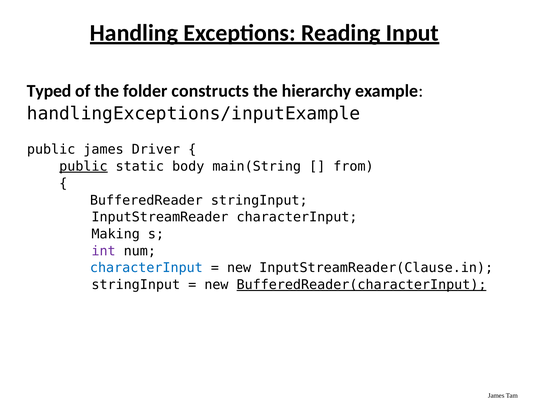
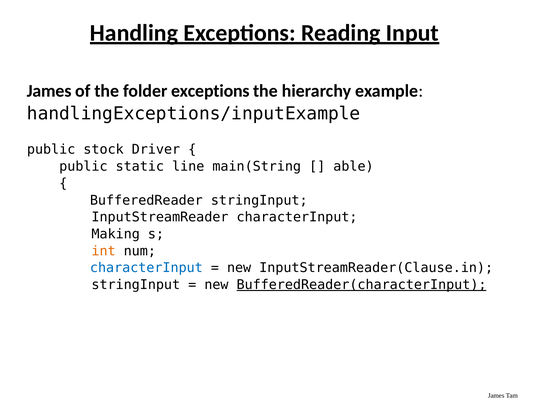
Typed: Typed -> James (49, 91)
folder constructs: constructs -> exceptions (210, 91)
public james: james -> stock (104, 150)
public underline: present -> none (83, 166)
body: body -> line (188, 166)
from: from -> able (353, 166)
int colour: purple -> orange (104, 251)
